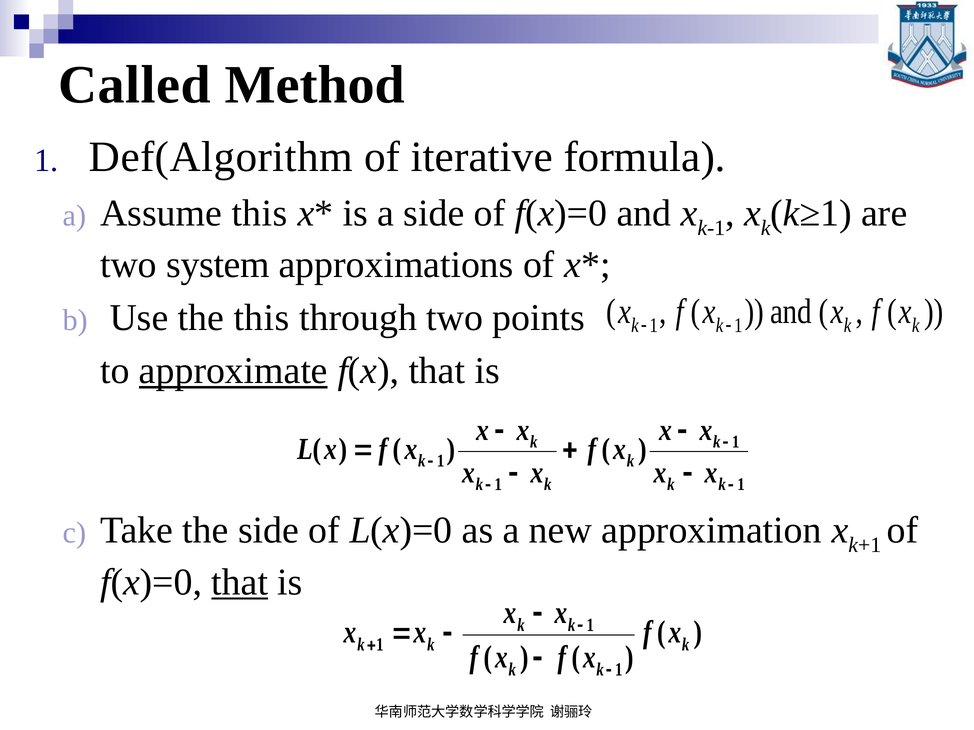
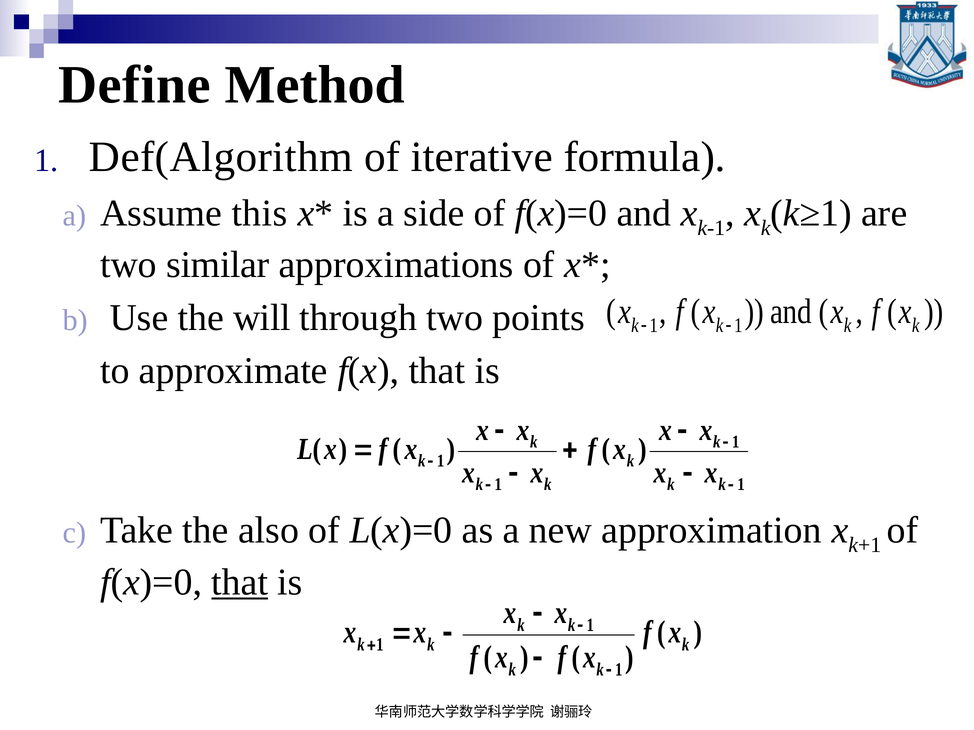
Called: Called -> Define (135, 85)
system: system -> similar (218, 265)
the this: this -> will (262, 318)
approximate underline: present -> none (233, 371)
the side: side -> also (268, 531)
